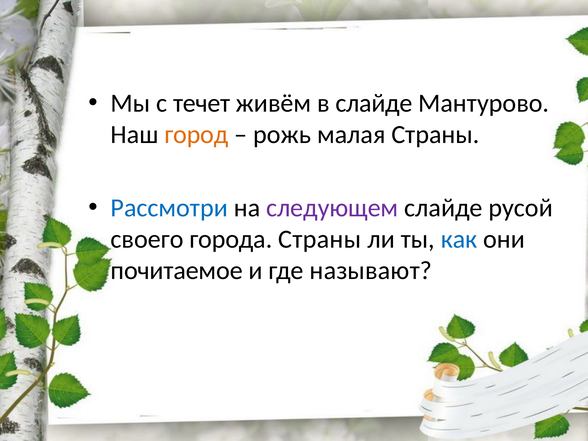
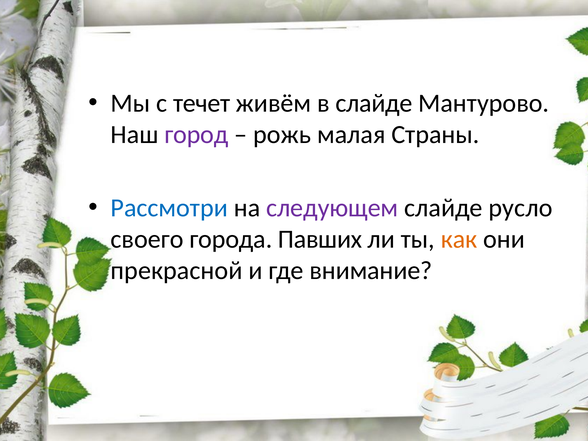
город colour: orange -> purple (196, 135)
русой: русой -> русло (521, 208)
города Страны: Страны -> Павших (320, 239)
как colour: blue -> orange (459, 239)
почитаемое: почитаемое -> прекрасной (177, 271)
называют: называют -> внимание (371, 271)
